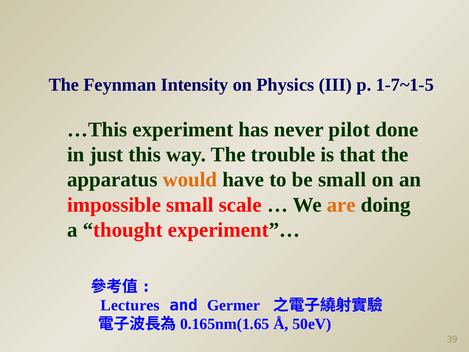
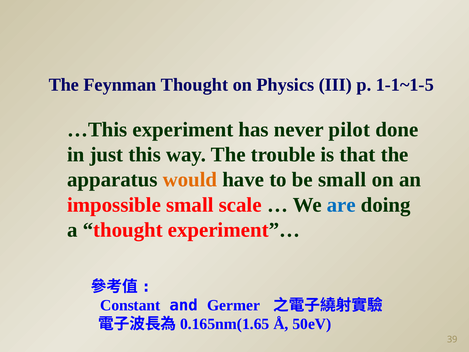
Feynman Intensity: Intensity -> Thought (194, 85)
1-7~1-5: 1-7~1-5 -> 1-1~1-5 (405, 85)
are colour: orange -> blue (341, 205)
Lectures: Lectures -> Constant (130, 305)
